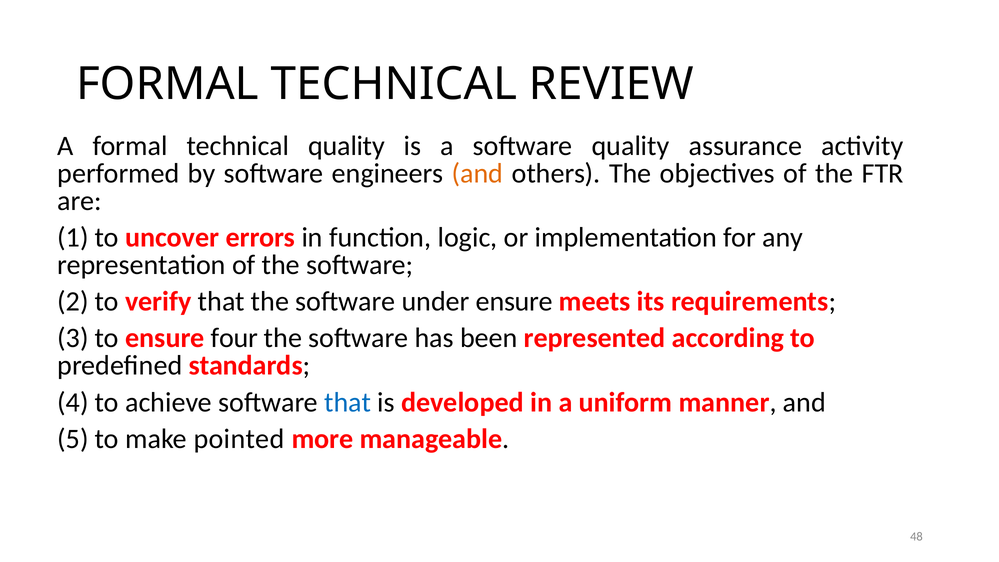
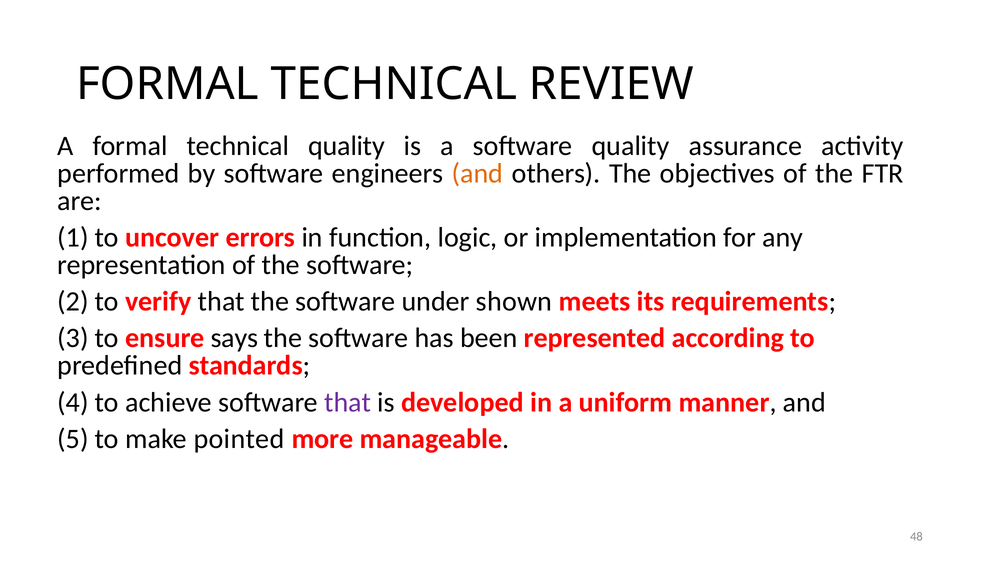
under ensure: ensure -> shown (514, 301)
four: four -> says (234, 338)
that colour: blue -> purple (348, 402)
